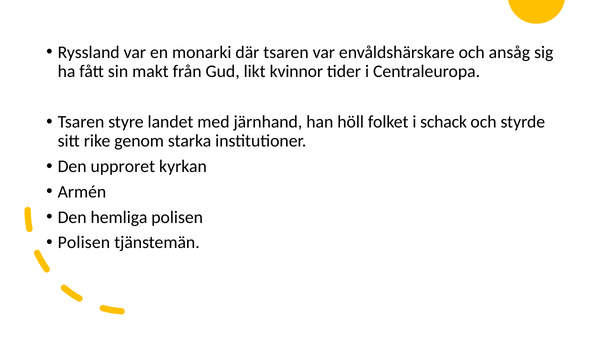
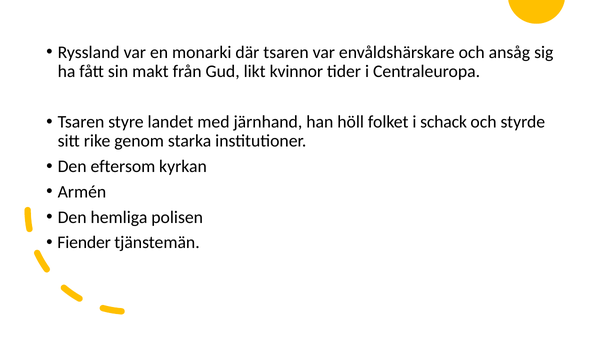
upproret: upproret -> eftersom (123, 167)
Polisen: Polisen -> Fiender (84, 243)
